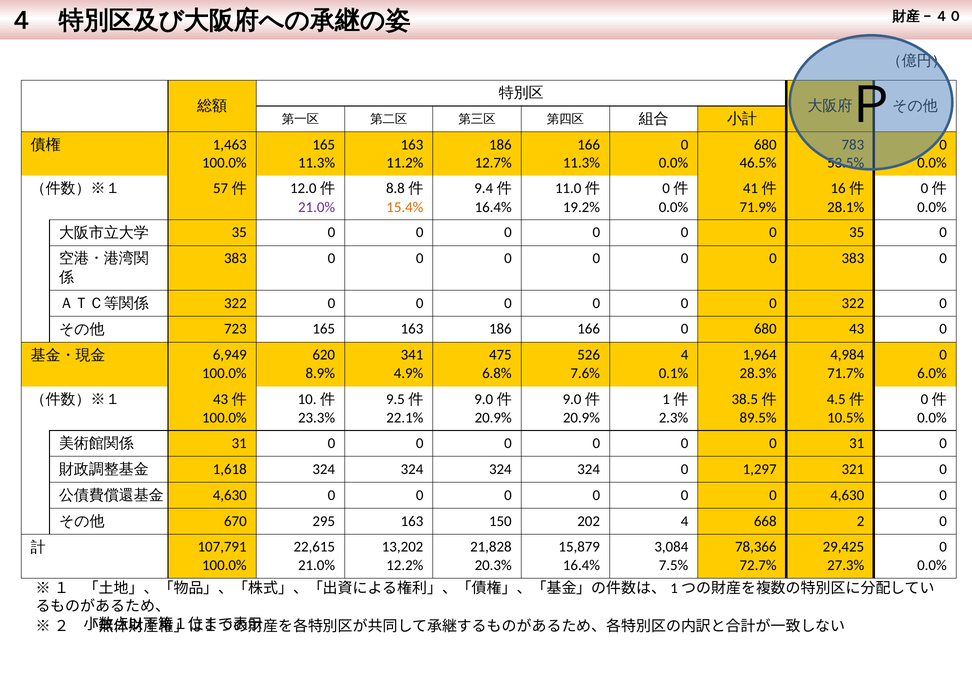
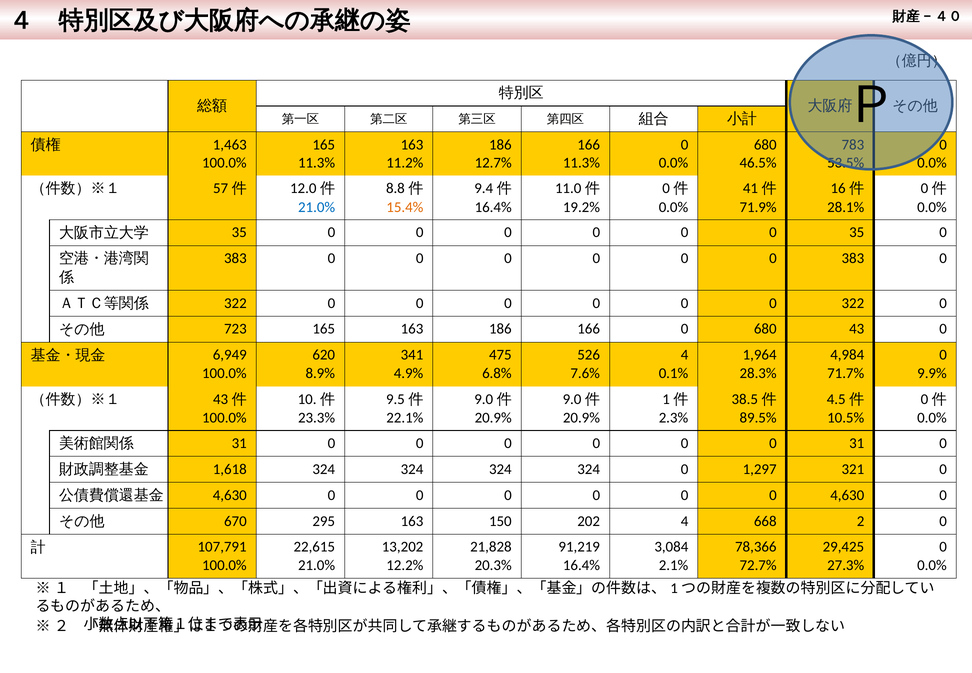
21.0% colour: purple -> blue (317, 207)
6.0%: 6.0% -> 9.9% (932, 373)
15,879: 15,879 -> 91,219 (579, 547)
7.5%: 7.5% -> 2.1% (673, 565)
